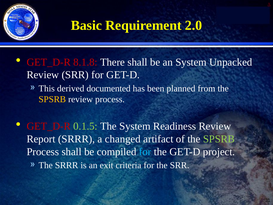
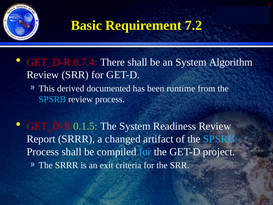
2.0: 2.0 -> 7.2 (194, 25)
8.1.8: 8.1.8 -> 0.7.4 (85, 62)
Unpacked: Unpacked -> Algorithm (231, 62)
planned: planned -> runtime (181, 88)
SPSRB colour: yellow -> light blue (52, 99)
SPSRB colour: light green -> light blue (219, 139)
